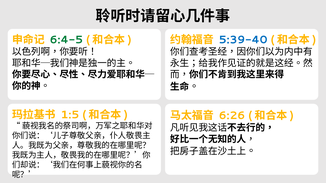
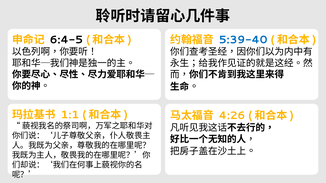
6:4-5 colour: green -> black (66, 40)
1:5: 1:5 -> 1:1 (70, 115)
6:26: 6:26 -> 4:26 (232, 116)
